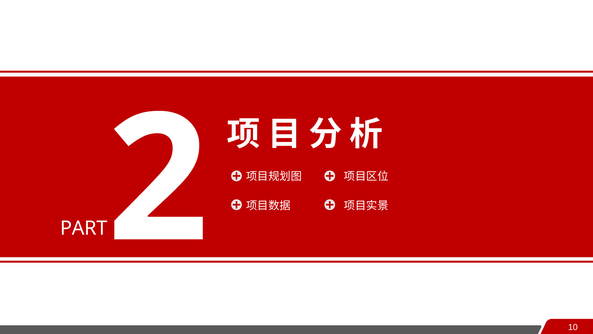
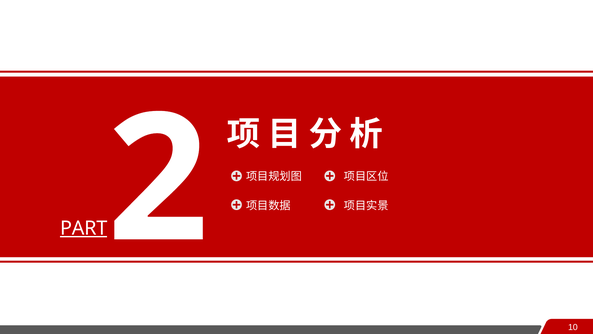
PART underline: none -> present (84, 228)
